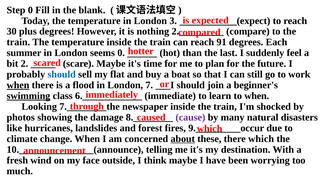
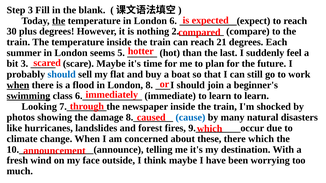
Step 0: 0 -> 3 (30, 10)
the underline: none -> present (59, 21)
3: 3 -> 6 (173, 21)
91: 91 -> 21 (222, 42)
seems 0: 0 -> 5 (121, 53)
bit 2: 2 -> 3 (24, 64)
7: 7 -> 8 (149, 85)
learn to when: when -> learn (257, 96)
cause colour: purple -> blue (190, 118)
about underline: present -> none (183, 139)
